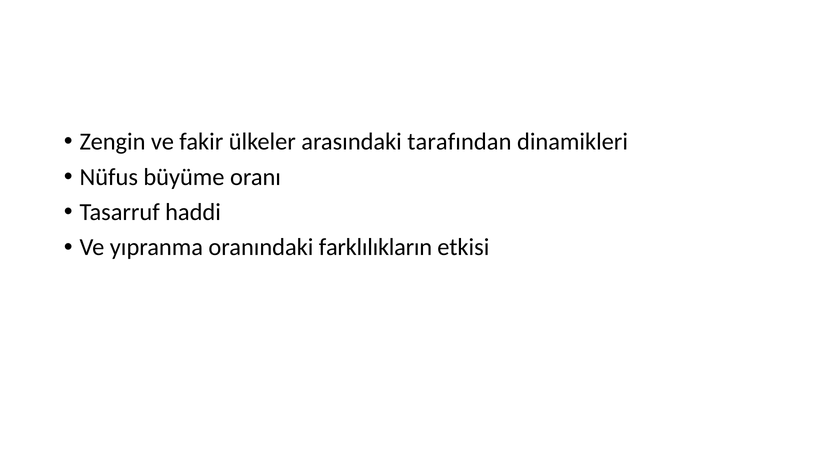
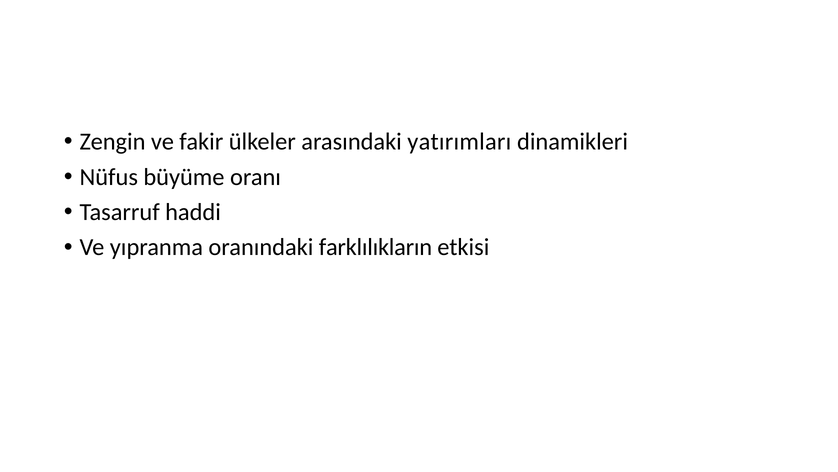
tarafından: tarafından -> yatırımları (459, 142)
